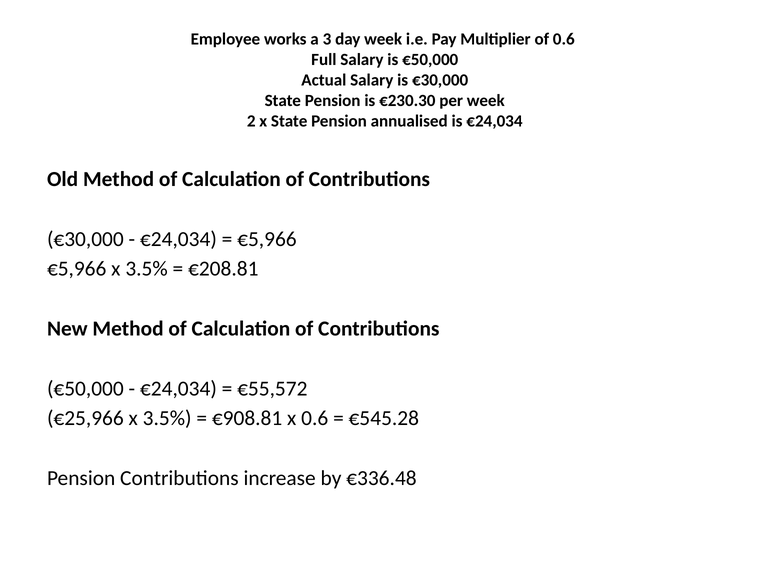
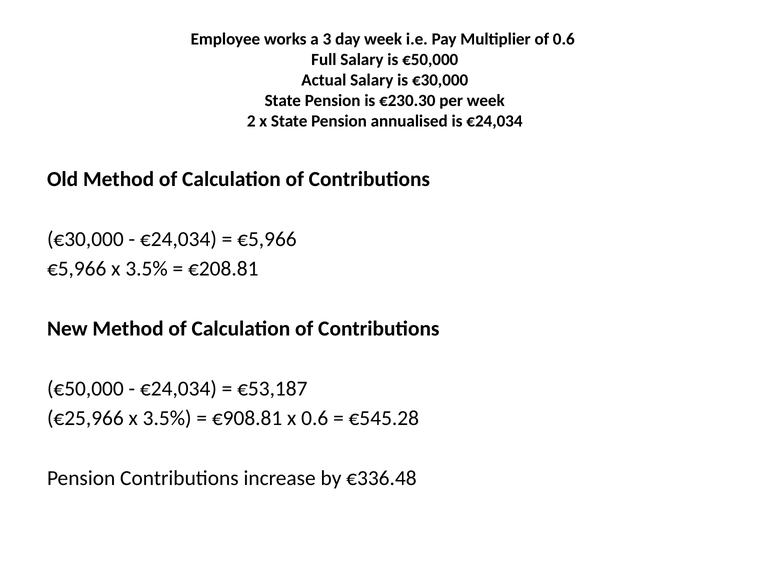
€55,572: €55,572 -> €53,187 (272, 389)
